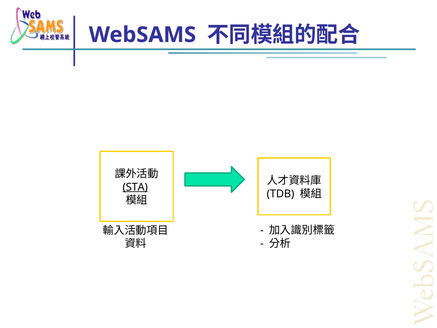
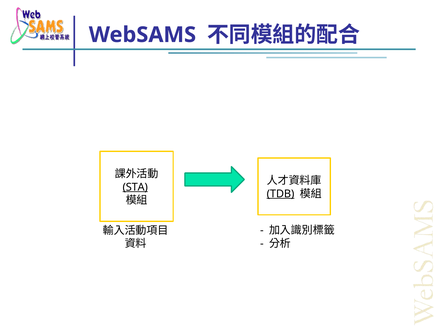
TDB underline: none -> present (281, 194)
